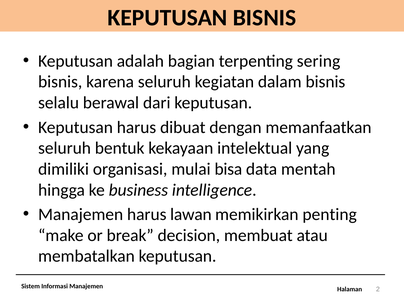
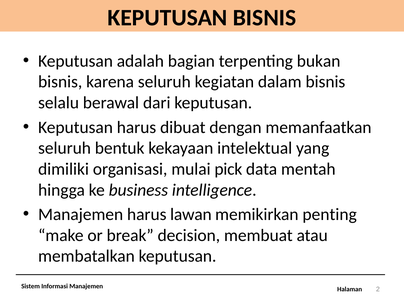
sering: sering -> bukan (319, 61)
bisa: bisa -> pick (228, 169)
